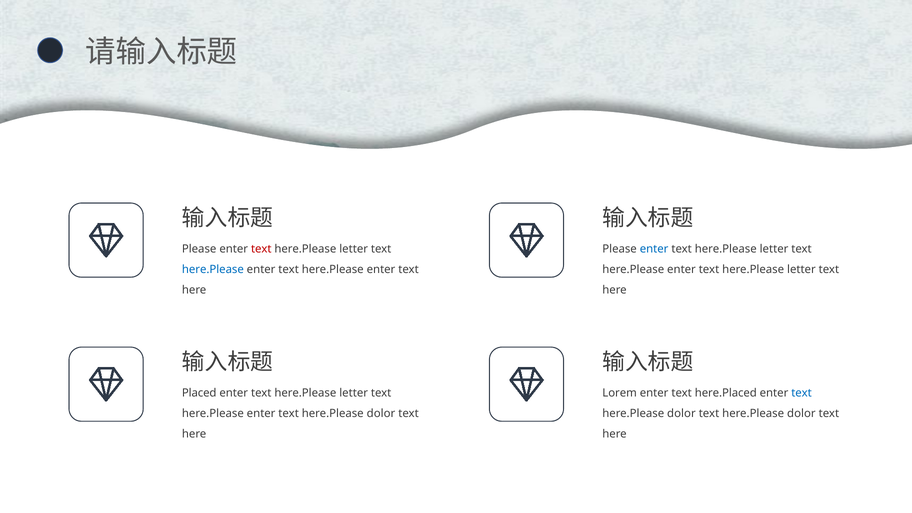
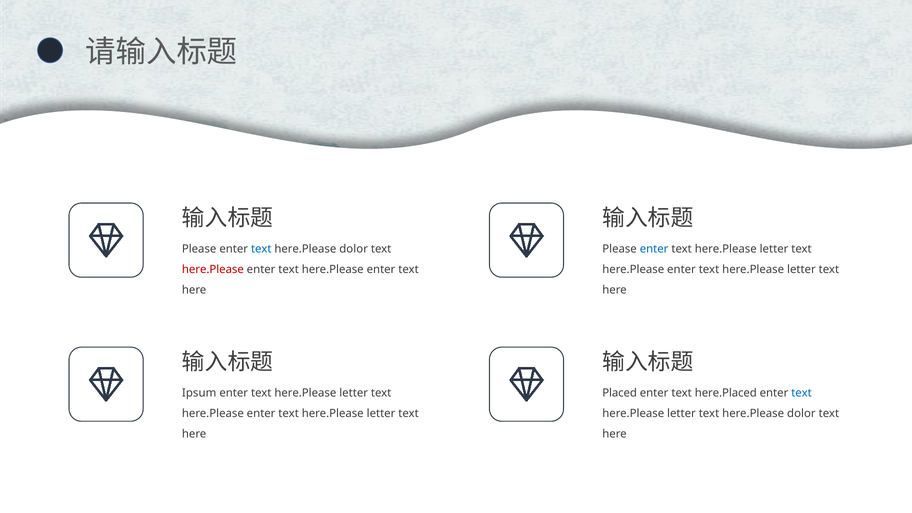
text colour: red -> blue (261, 249)
letter: letter -> dolor (354, 249)
here.Please colour: blue -> red (213, 269)
Placed: Placed -> Ipsum (199, 393)
Lorem: Lorem -> Placed (620, 393)
dolor: dolor -> letter (381, 413)
dolor: dolor -> letter (681, 413)
